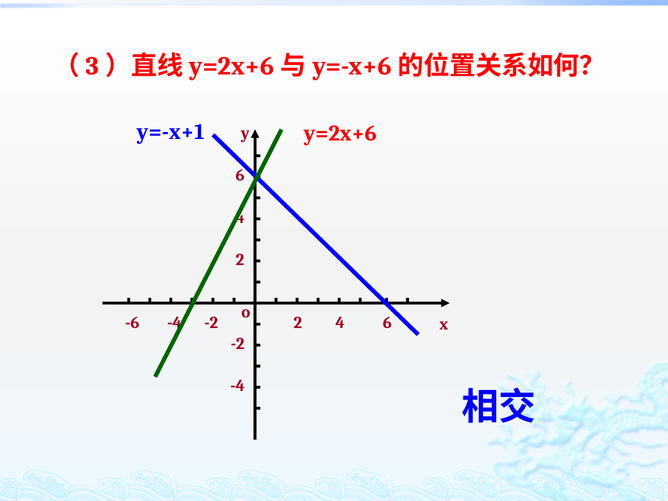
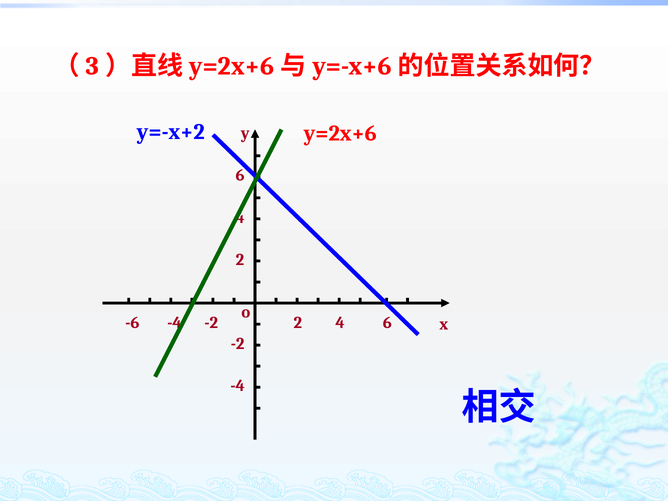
y=-x+1: y=-x+1 -> y=-x+2 (171, 132)
